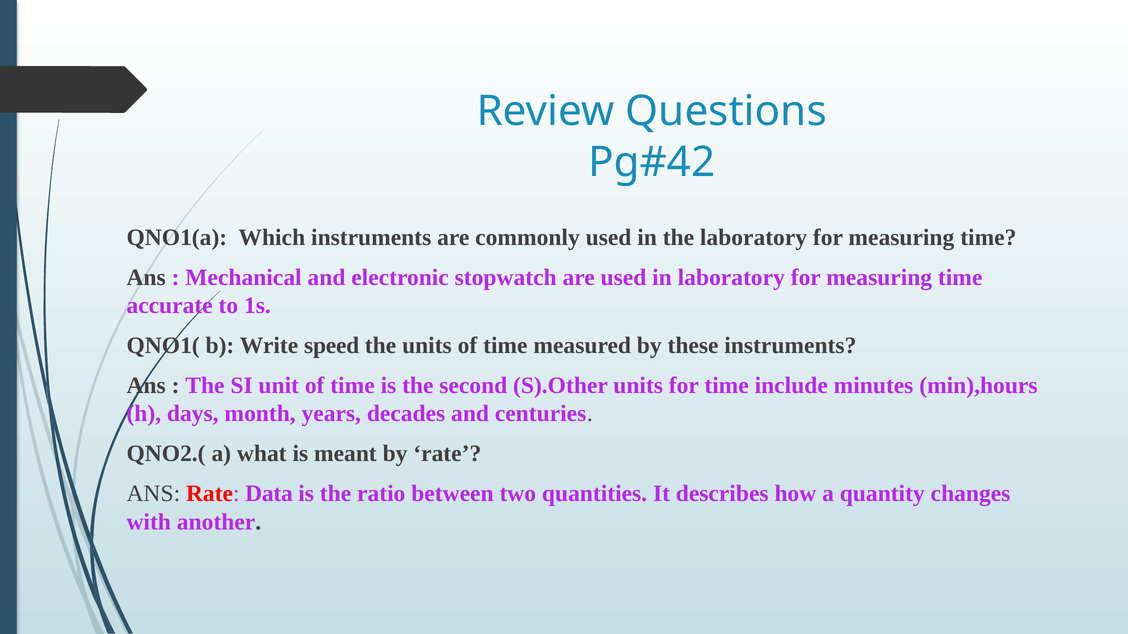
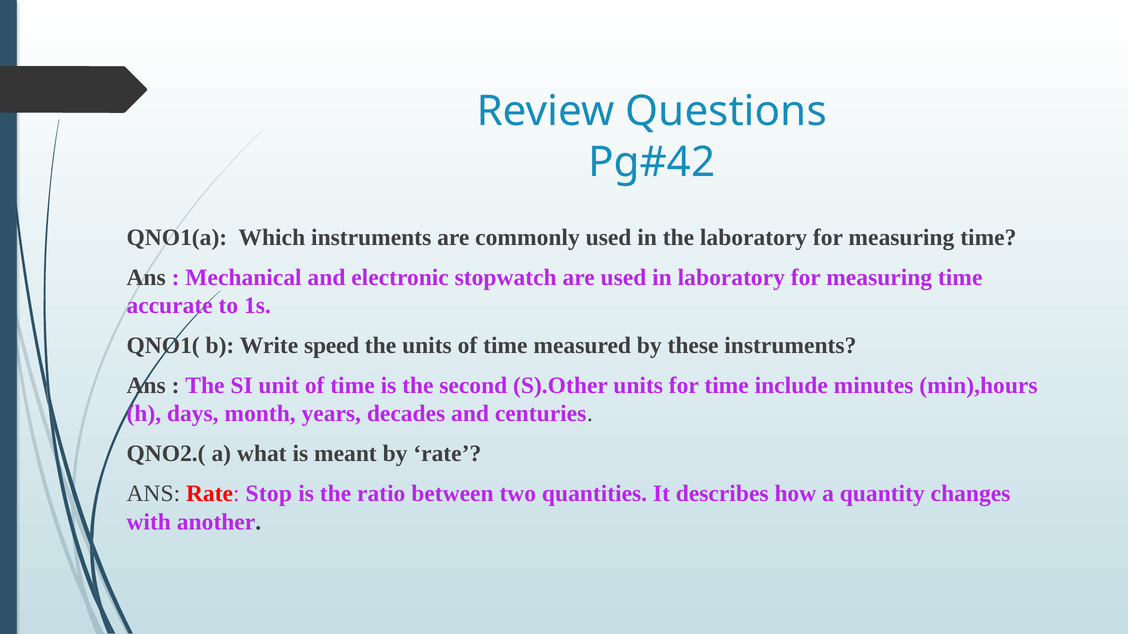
Data: Data -> Stop (269, 494)
